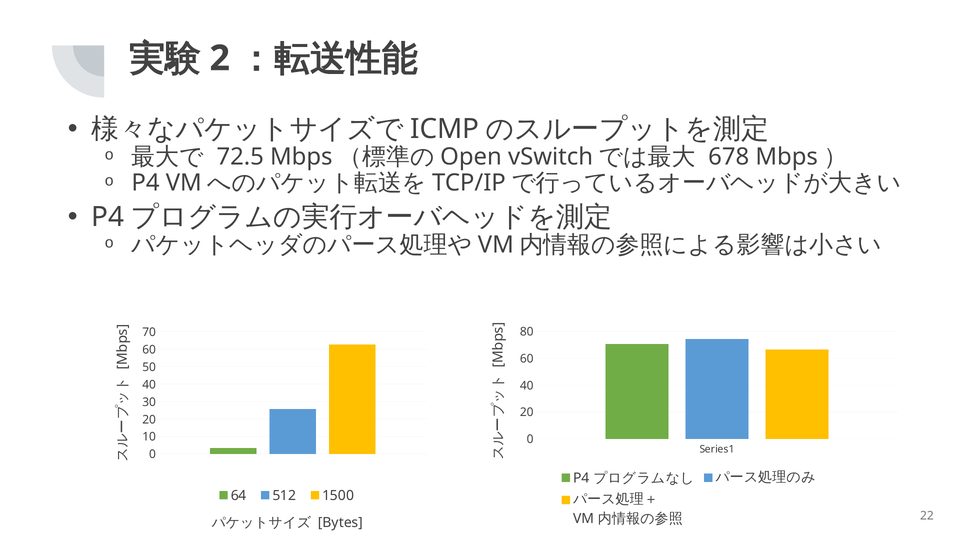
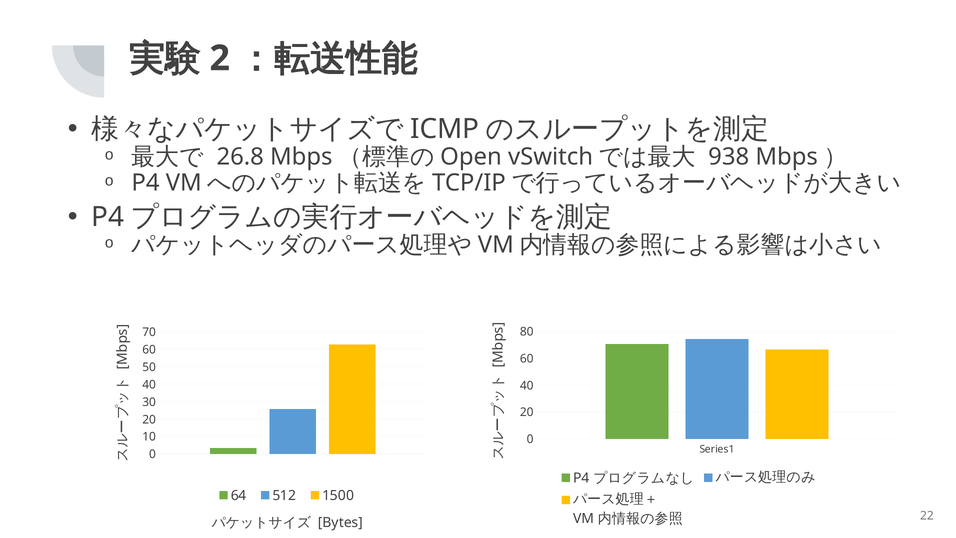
72.5: 72.5 -> 26.8 (240, 157)
678: 678 -> 938 (729, 157)
